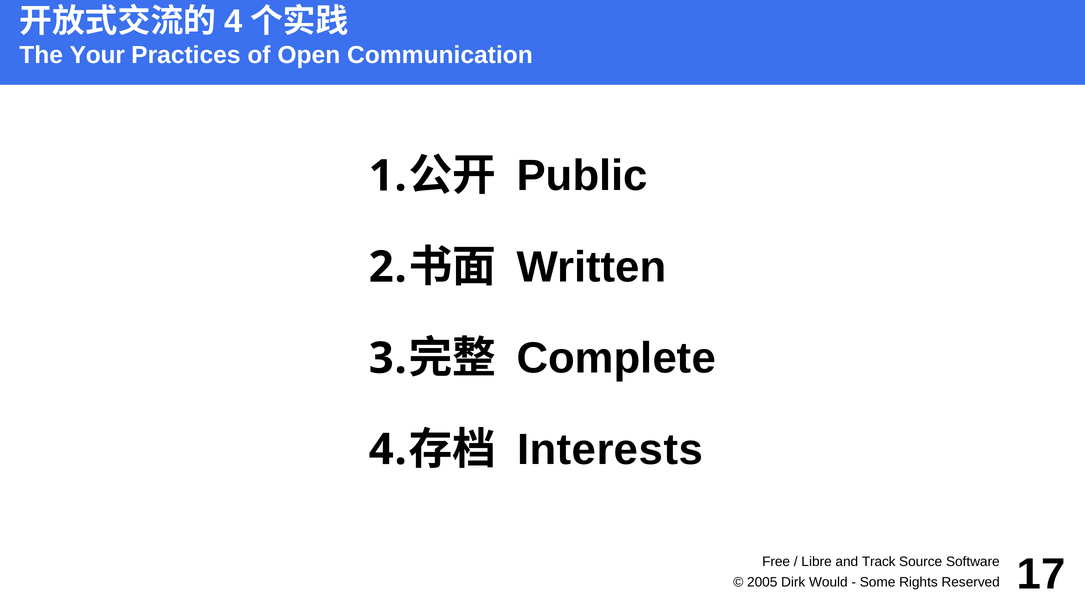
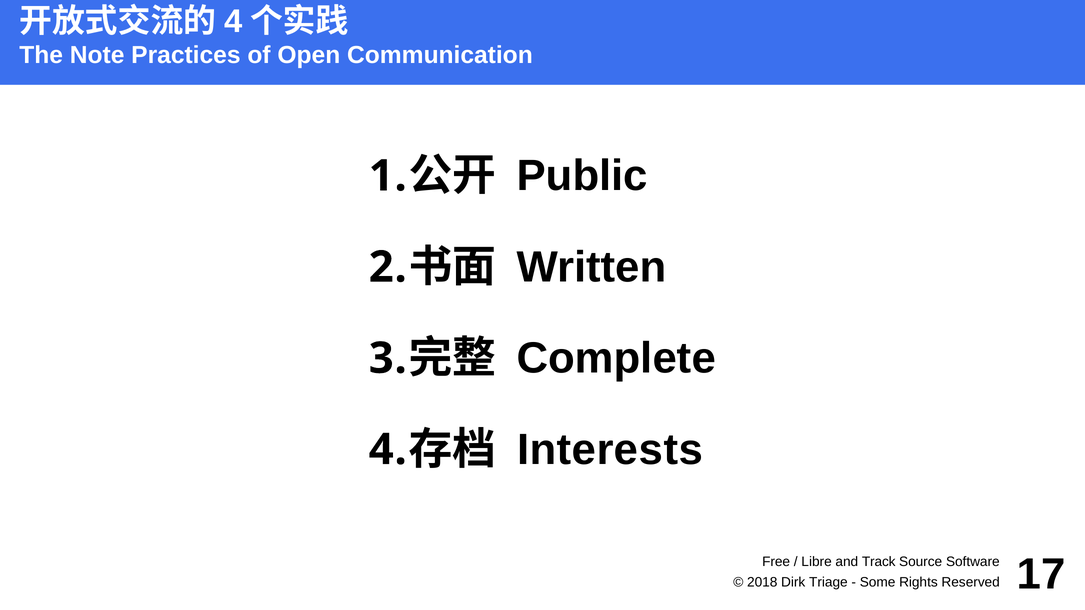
Your: Your -> Note (97, 55)
2005: 2005 -> 2018 (762, 583)
Would: Would -> Triage (828, 583)
